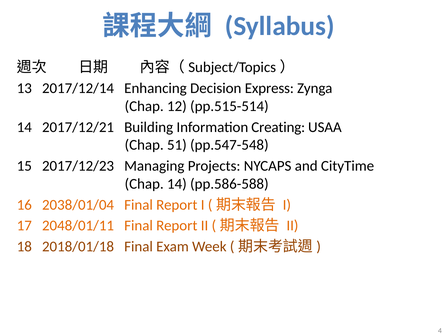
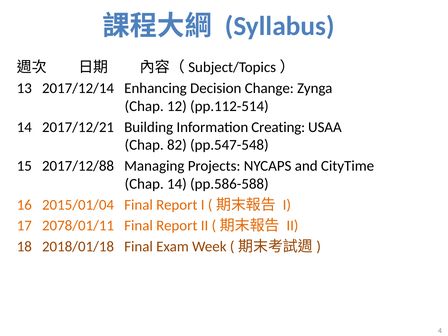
Express: Express -> Change (269, 88)
pp.515-514: pp.515-514 -> pp.112-514 (229, 106)
51: 51 -> 82 (177, 145)
2017/12/23: 2017/12/23 -> 2017/12/88 (78, 166)
2038/01/04: 2038/01/04 -> 2015/01/04 (78, 205)
2048/01/11: 2048/01/11 -> 2078/01/11 (78, 226)
